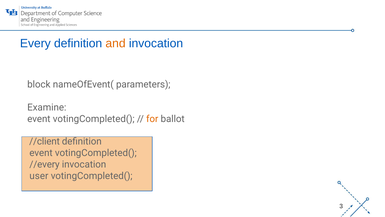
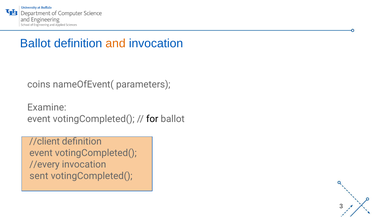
Every: Every -> Ballot (35, 43)
block: block -> coins (39, 84)
for colour: orange -> black (152, 119)
user: user -> sent (39, 176)
